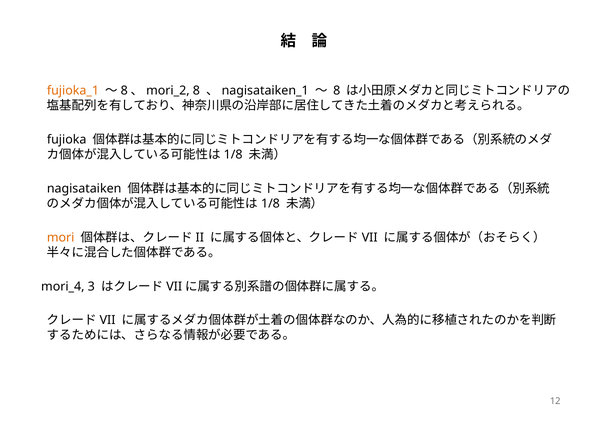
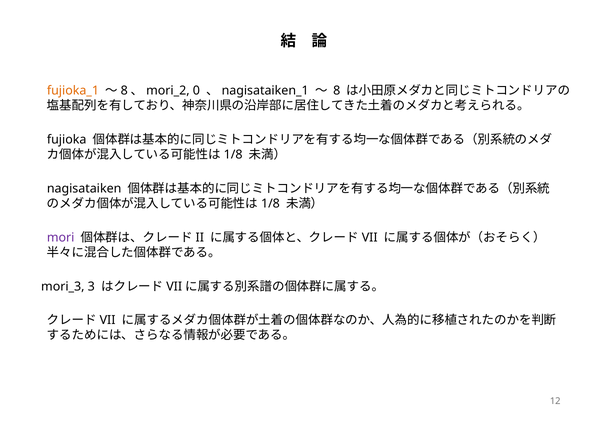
～8、mori_2 8: 8 -> 0 (196, 91)
mori colour: orange -> purple (61, 237)
mori_4: mori_4 -> mori_3 (63, 286)
